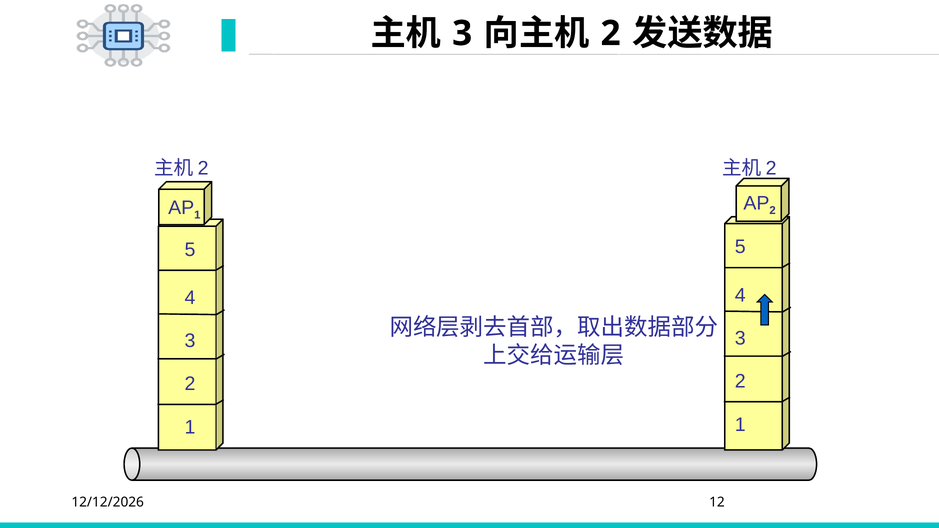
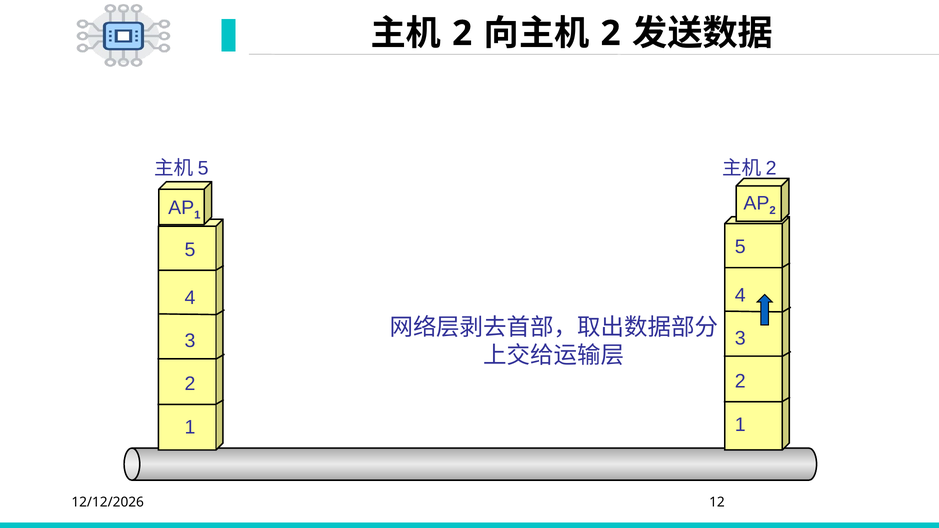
3: 3 -> 2 (462, 33)
2: 2 -> 5 (203, 169)
